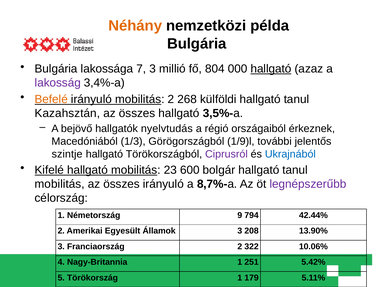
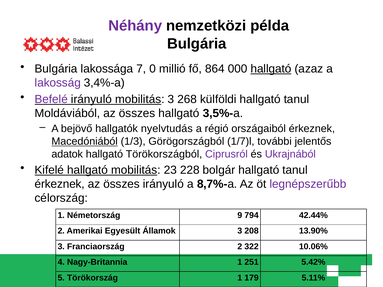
Néhány colour: orange -> purple (135, 26)
7 3: 3 -> 0 (153, 69)
804: 804 -> 864 (215, 69)
Befelé colour: orange -> purple (51, 99)
mobilitás 2: 2 -> 3 (171, 99)
Kazahsztán: Kazahsztán -> Moldáviából (67, 113)
Macedóniából underline: none -> present (85, 142)
1/9)l: 1/9)l -> 1/7)l (241, 142)
szintje: szintje -> adatok (67, 154)
Ukrajnából colour: blue -> purple (290, 154)
600: 600 -> 228 (190, 170)
mobilitás: mobilitás -> érkeznek (60, 184)
